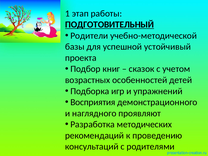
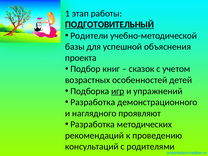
устойчивый: устойчивый -> объяснения (167, 47)
игр underline: none -> present (118, 91)
Восприятия: Восприятия -> Разработка (93, 102)
